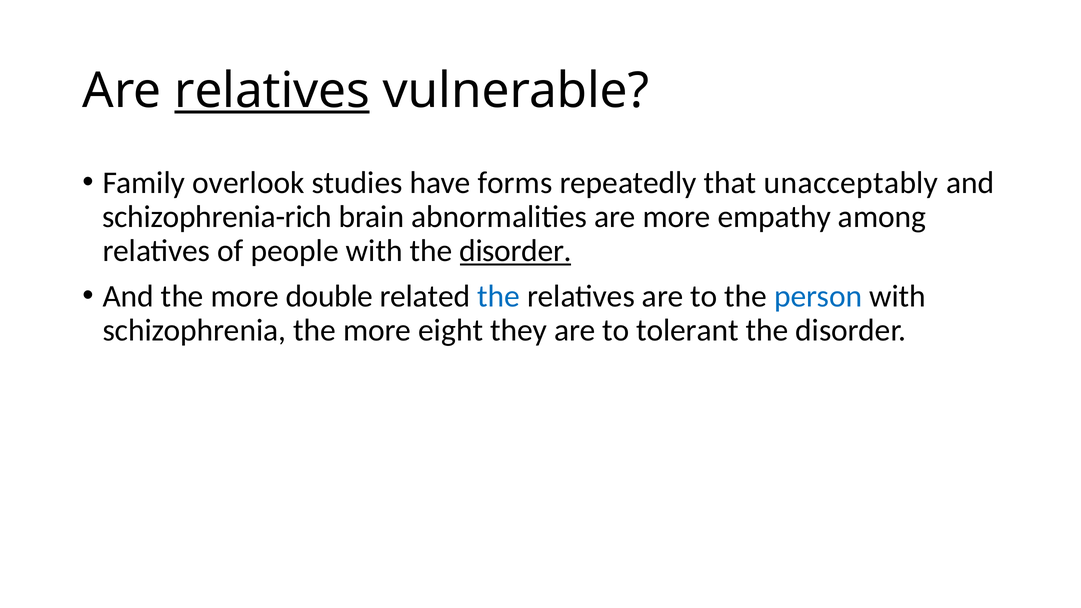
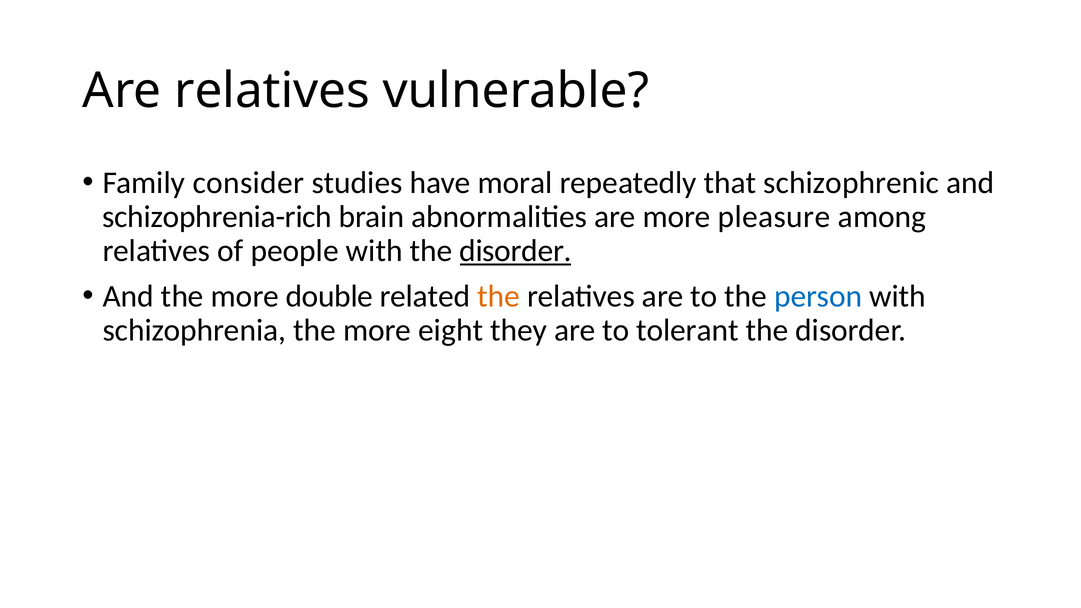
relatives underline: present -> none (272, 91)
overlook: overlook -> consider (248, 183)
forms: forms -> moral (515, 183)
unacceptably: unacceptably -> schizophrenic (851, 183)
empathy: empathy -> pleasure (774, 217)
the colour: blue -> orange (499, 296)
